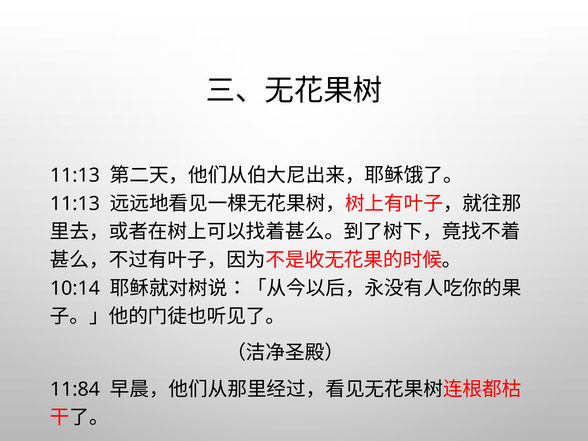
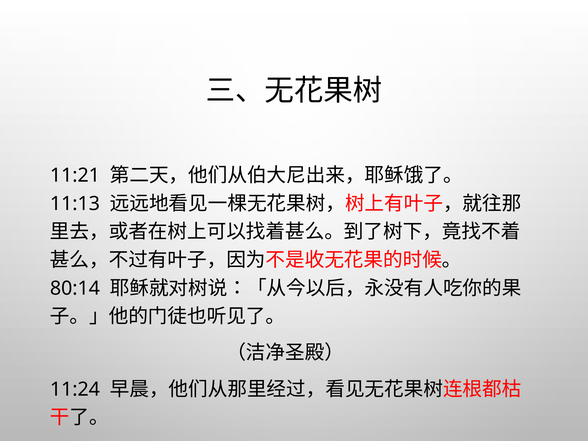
11:13: 11:13 -> 11:21 (75, 175)
10:14: 10:14 -> 80:14 (75, 288)
11:84: 11:84 -> 11:24 (75, 389)
